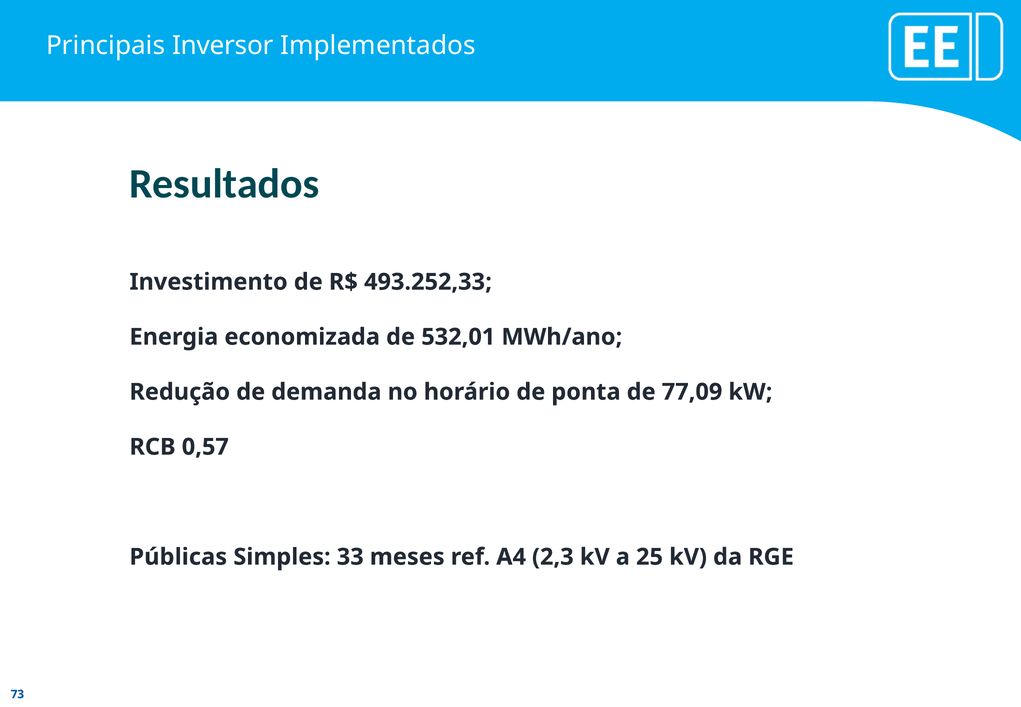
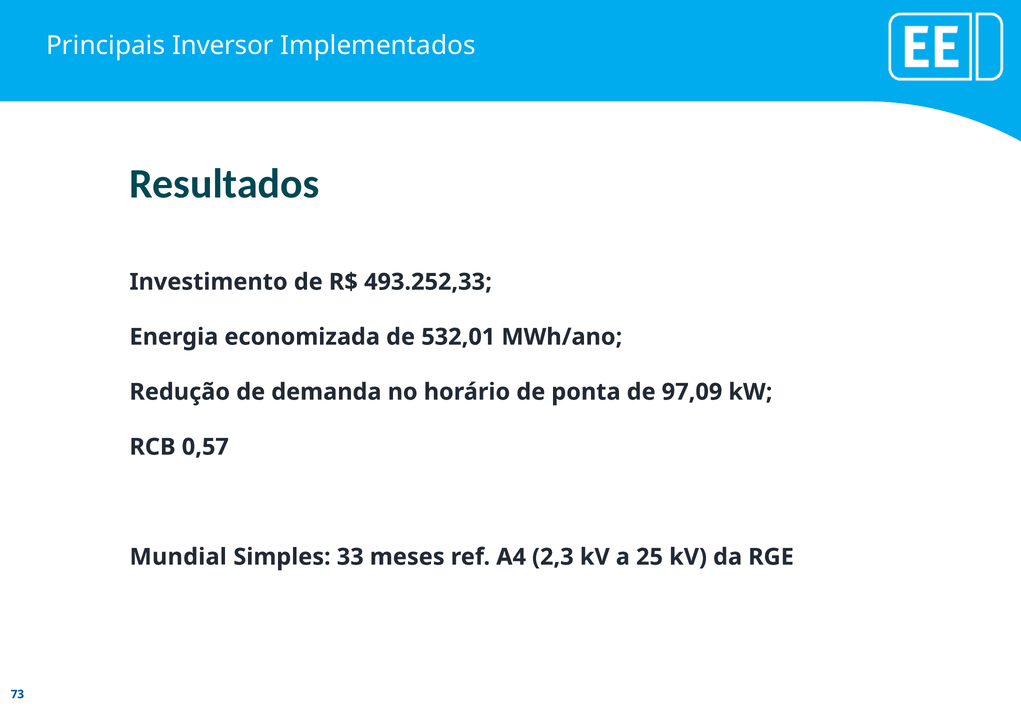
77,09: 77,09 -> 97,09 (692, 392)
Públicas: Públicas -> Mundial (178, 557)
